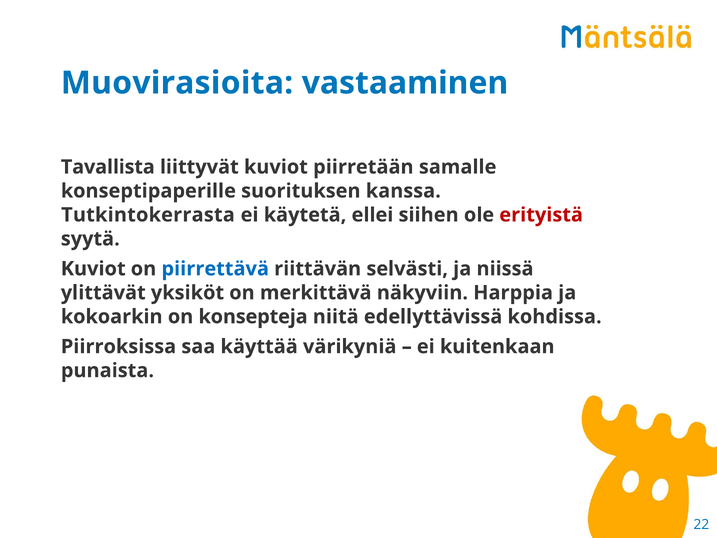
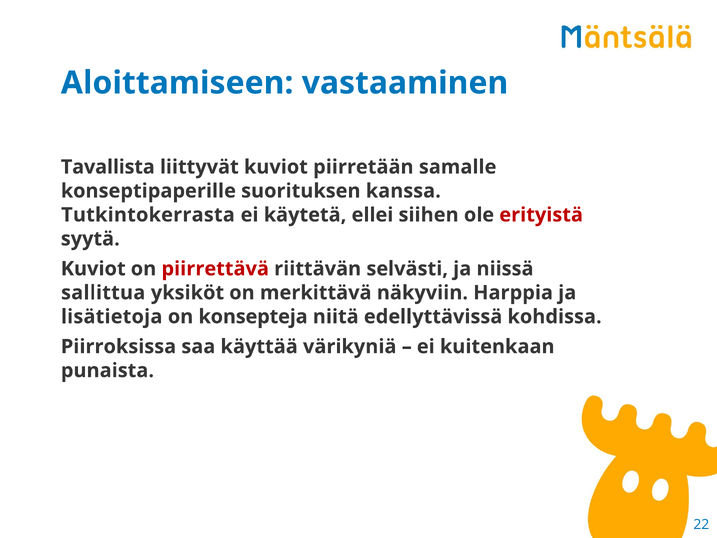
Muovirasioita: Muovirasioita -> Aloittamiseen (177, 83)
piirrettävä colour: blue -> red (215, 269)
ylittävät: ylittävät -> sallittua (103, 293)
kokoarkin: kokoarkin -> lisätietoja (112, 317)
